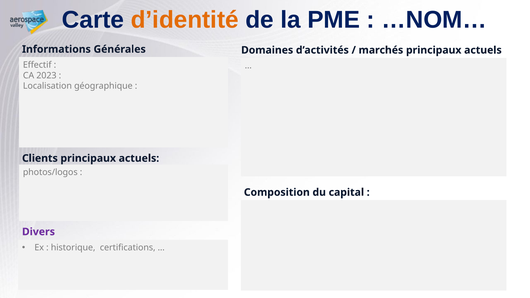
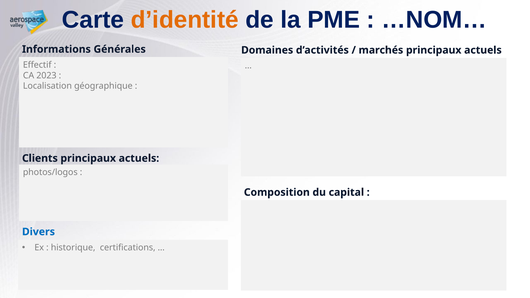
Divers colour: purple -> blue (38, 232)
